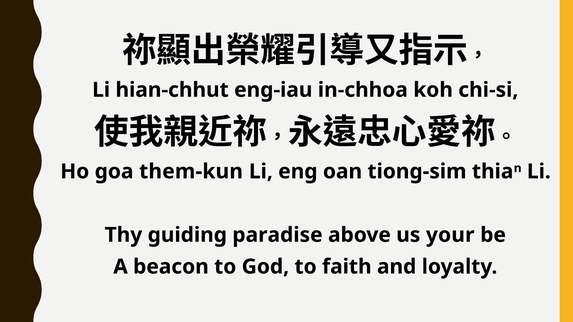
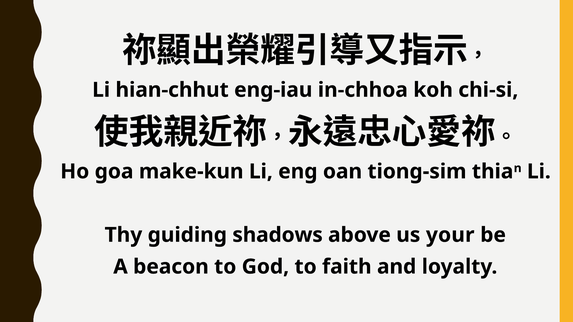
them-kun: them-kun -> make-kun (191, 172)
paradise: paradise -> shadows (278, 235)
